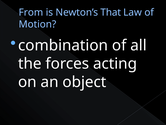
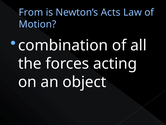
That: That -> Acts (111, 12)
